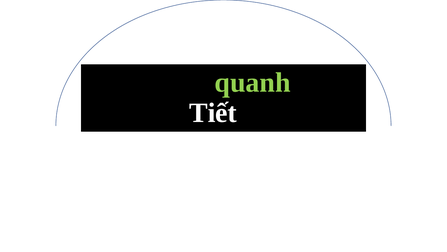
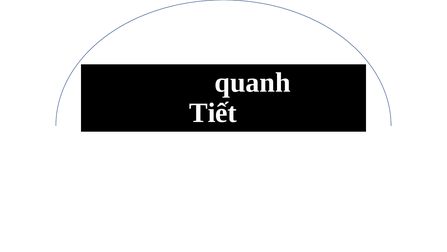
quanh colour: light green -> white (253, 83)
